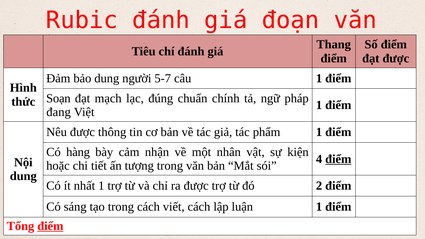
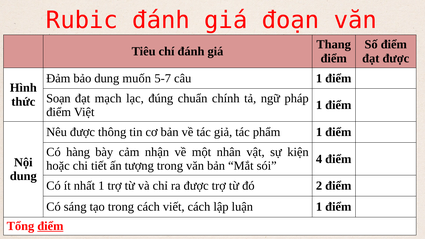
người: người -> muốn (137, 78)
đang: đang -> điểm (59, 112)
điểm underline: present -> none (338, 159)
